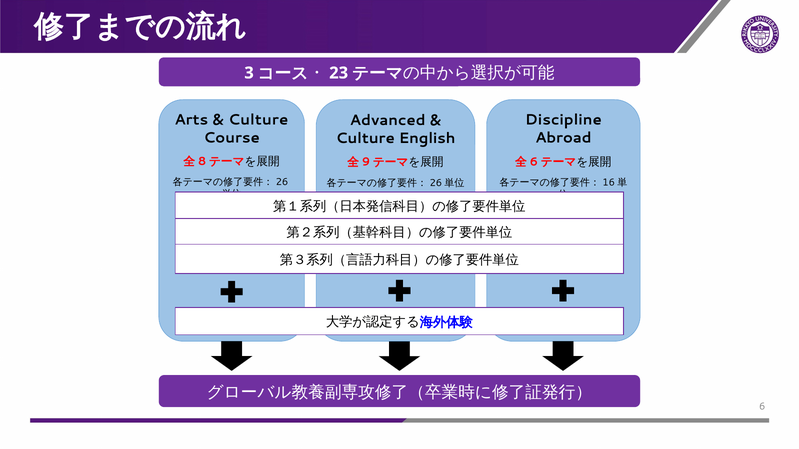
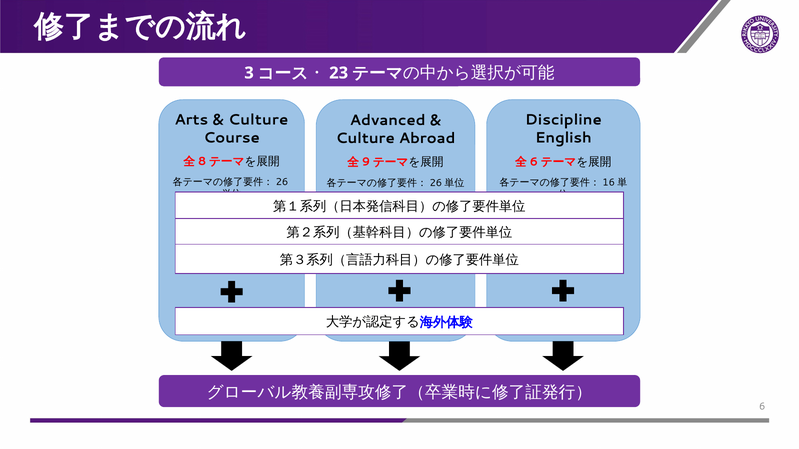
Abroad: Abroad -> English (563, 138)
English: English -> Abroad (427, 138)
